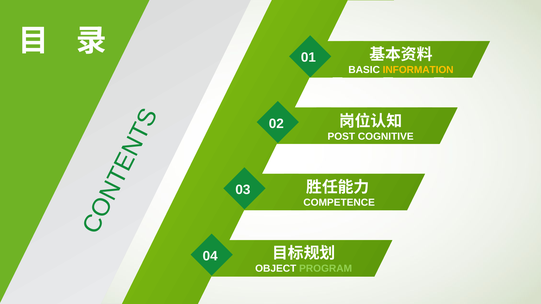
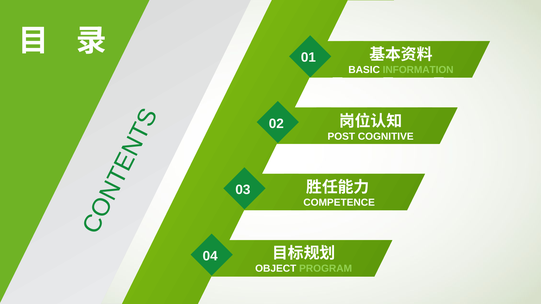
INFORMATION colour: yellow -> light green (418, 70)
